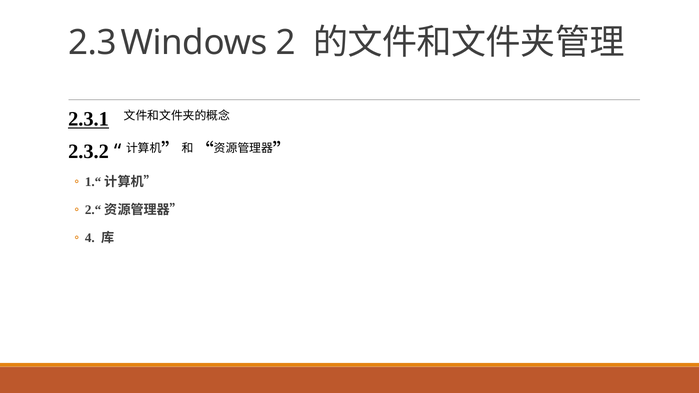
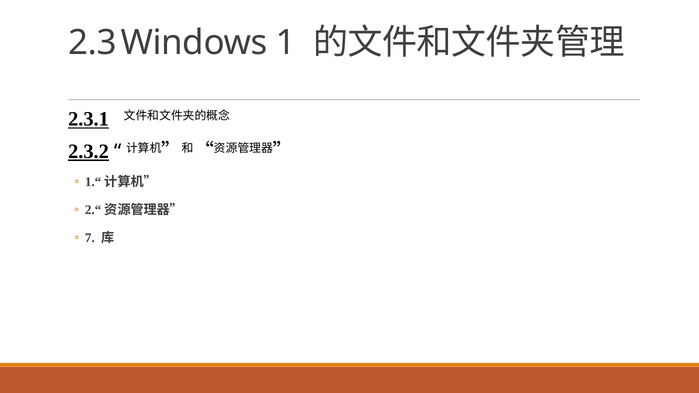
2: 2 -> 1 (286, 43)
2.3.2 underline: none -> present (88, 151)
4: 4 -> 7 (90, 238)
